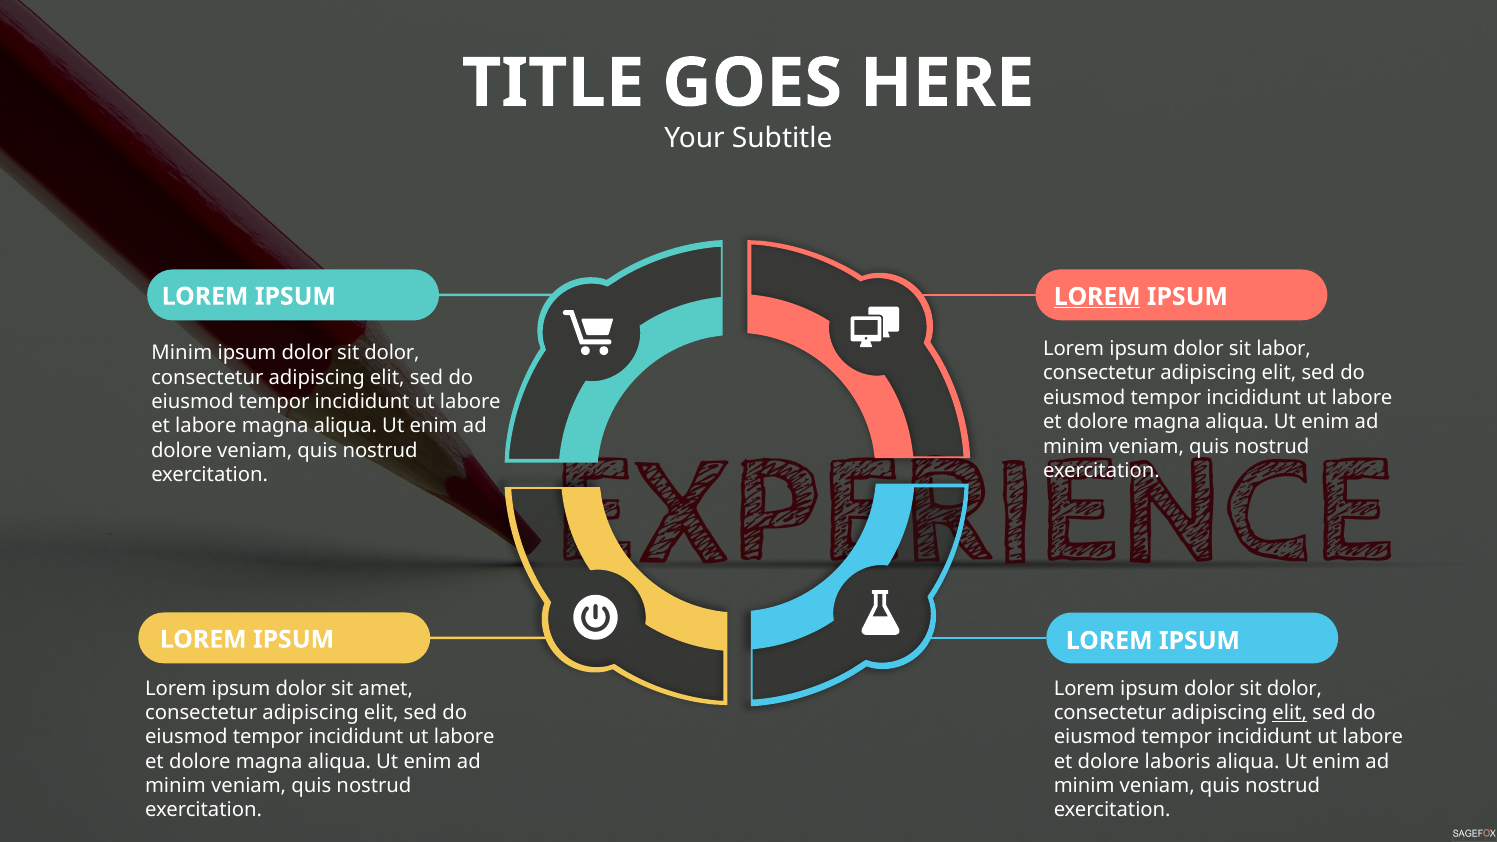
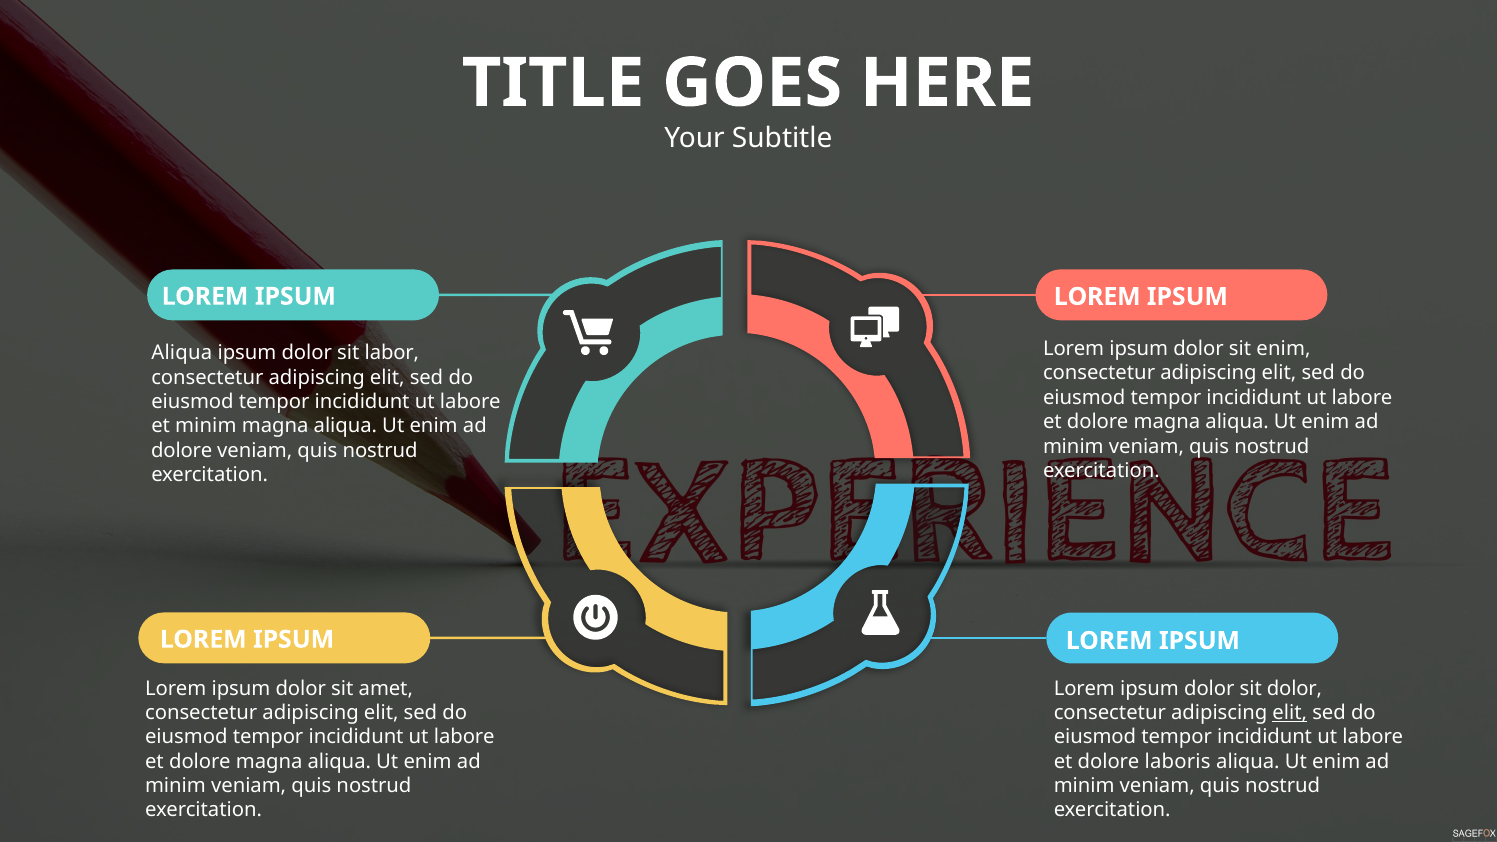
LOREM underline: present -> none (1097, 297)
sit labor: labor -> enim (1284, 349)
Minim: Minim -> Aliqua (182, 353)
dolor: dolor -> labor (392, 353)
et labore: labore -> minim (206, 426)
